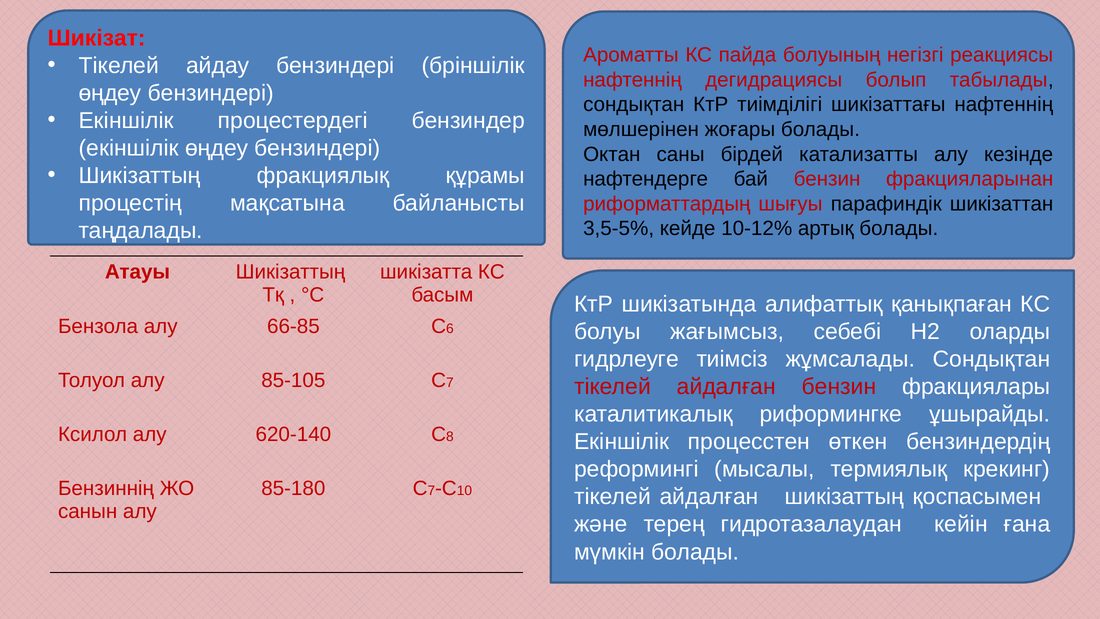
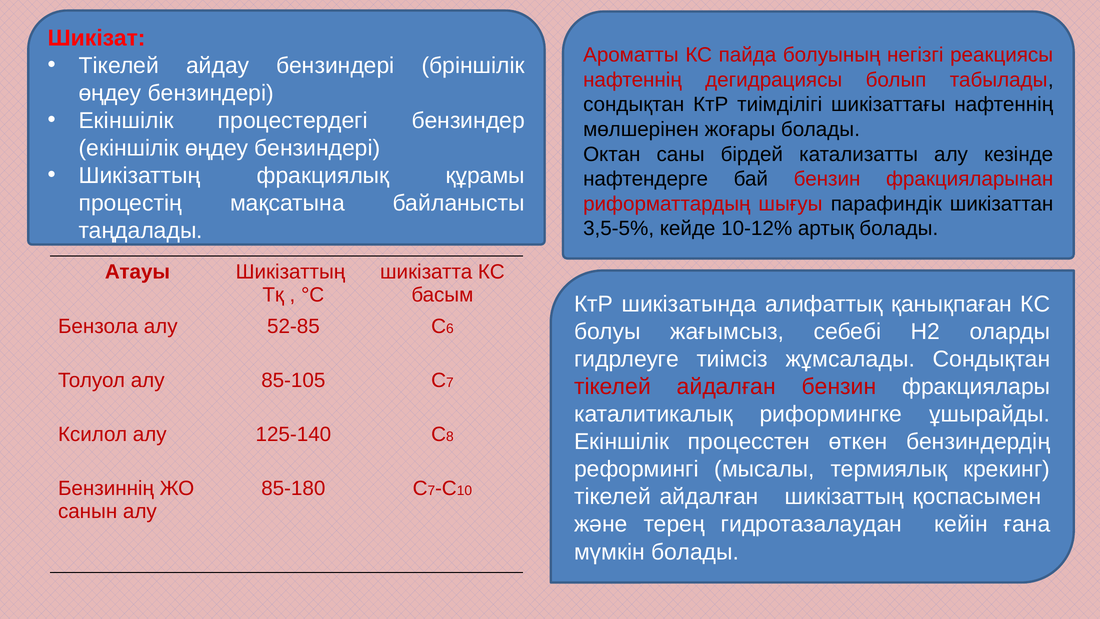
66-85: 66-85 -> 52-85 (293, 326)
620-140: 620-140 -> 125-140 (293, 434)
